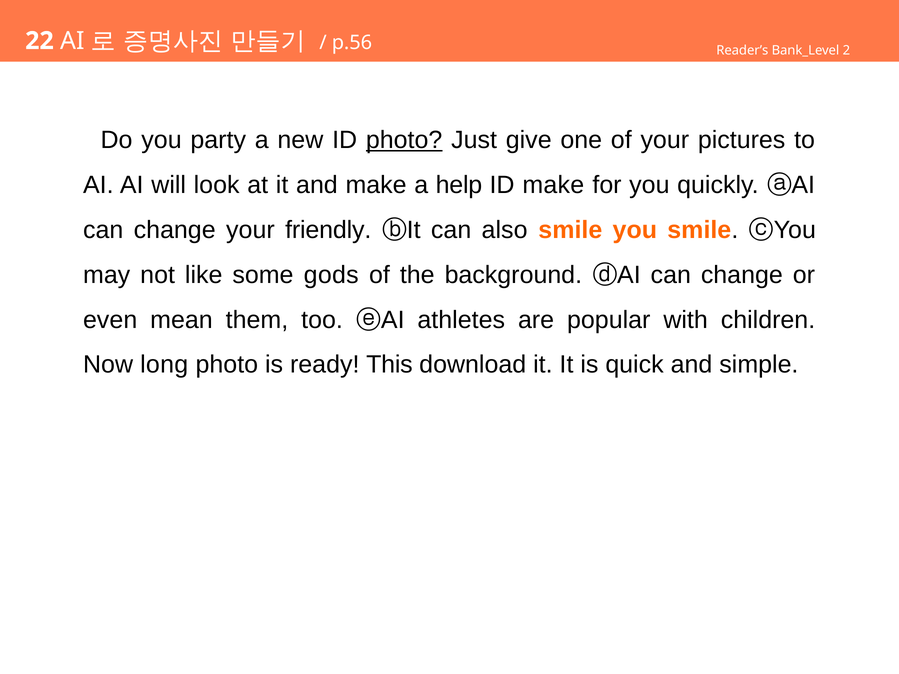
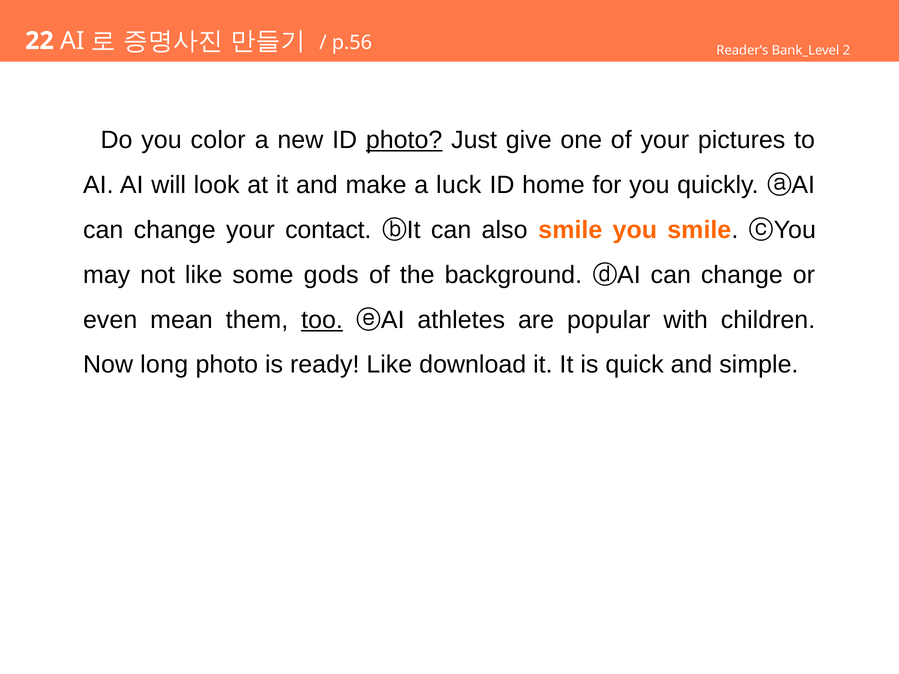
party: party -> color (218, 140)
help: help -> luck (459, 185)
ID make: make -> home (553, 185)
friendly: friendly -> contact (328, 230)
too underline: none -> present (322, 320)
ready This: This -> Like (389, 365)
